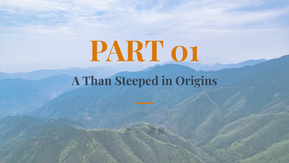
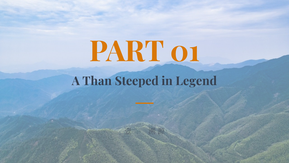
Origins: Origins -> Legend (196, 81)
